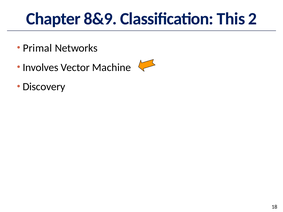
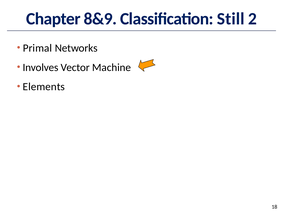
This: This -> Still (231, 19)
Discovery: Discovery -> Elements (44, 87)
